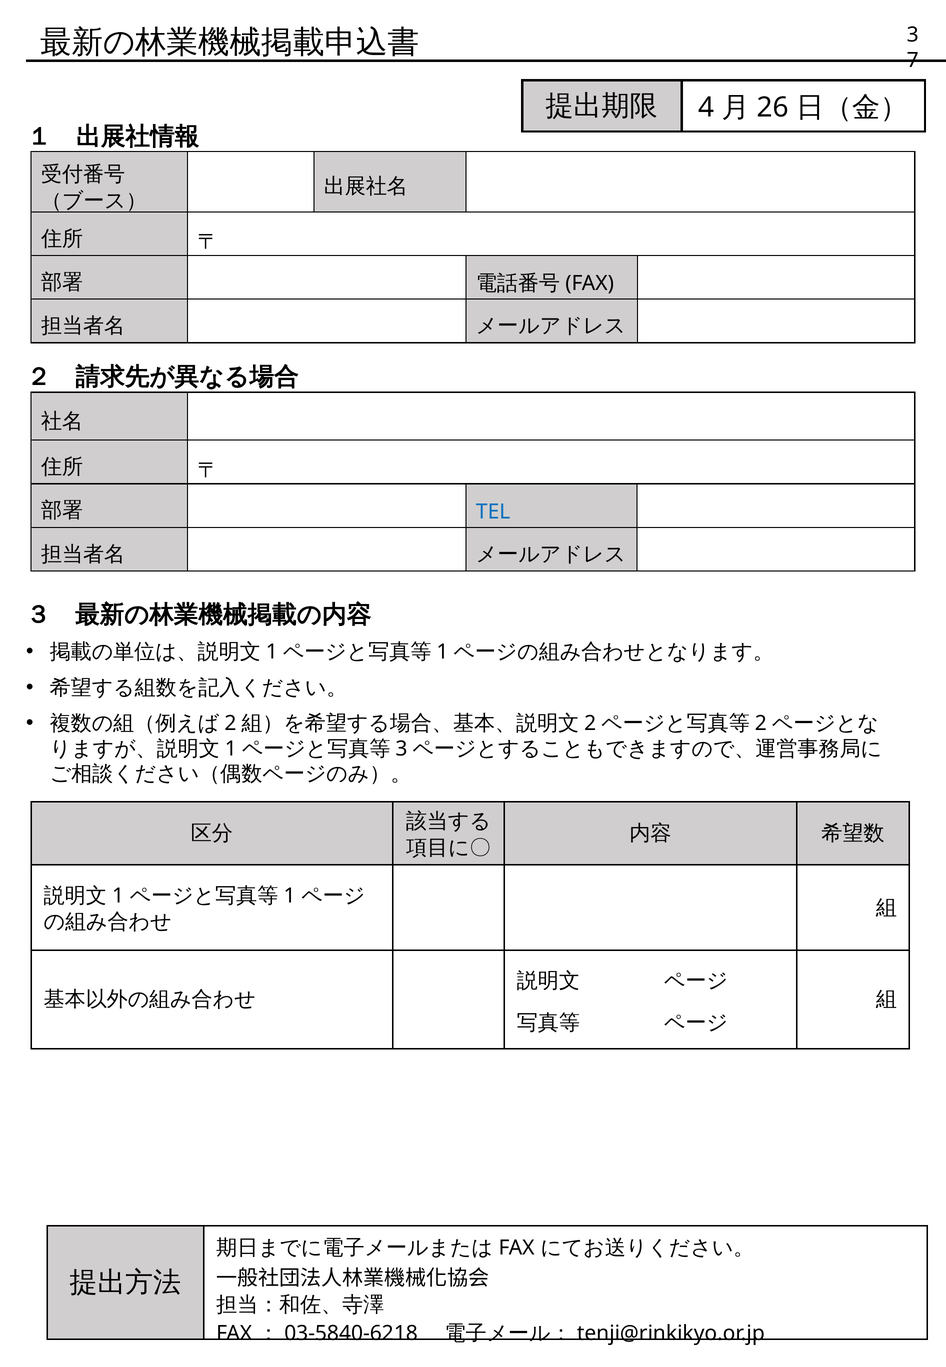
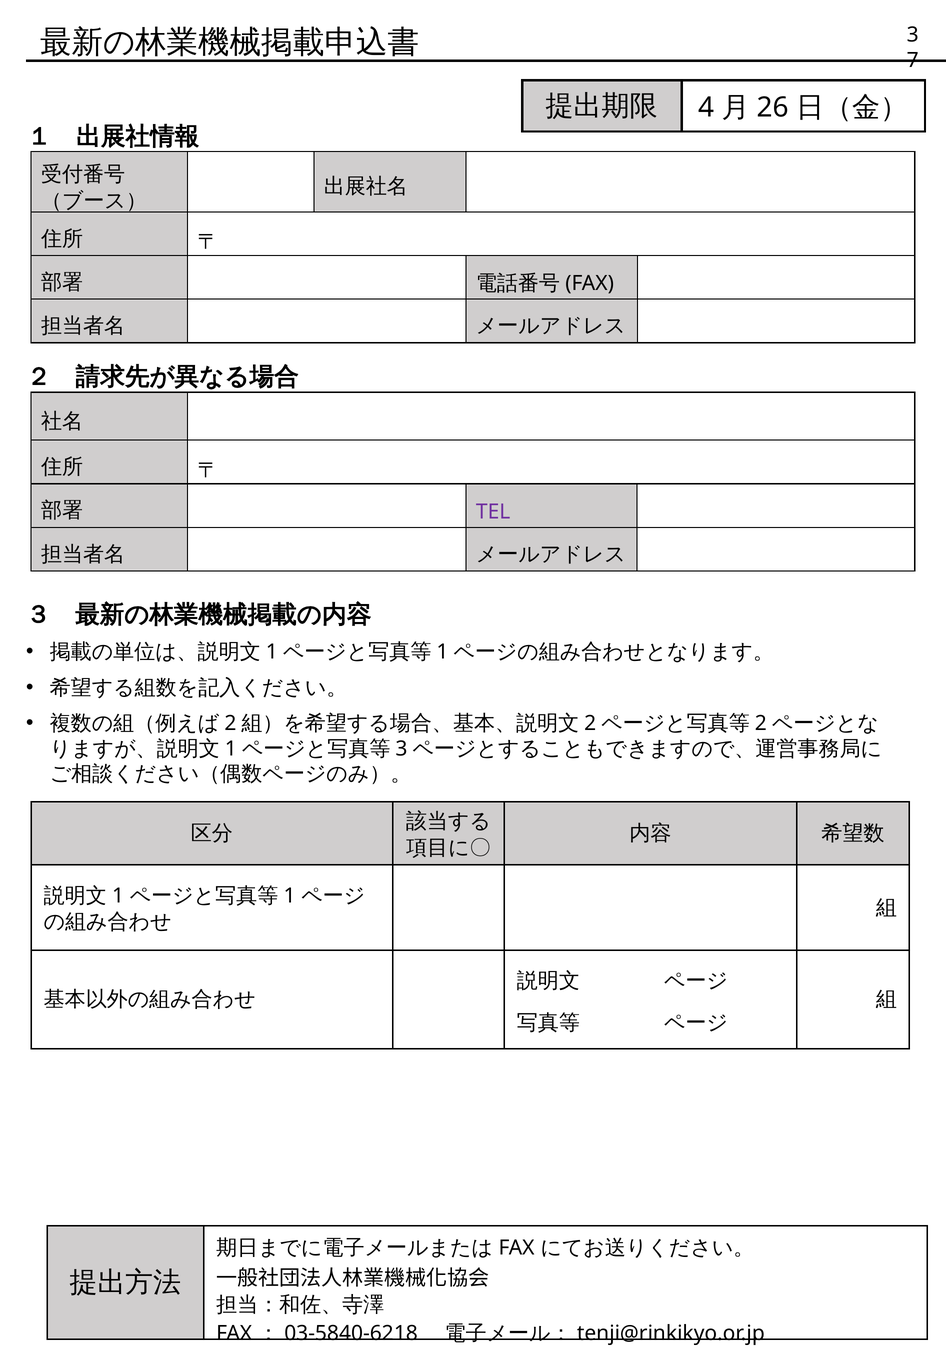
TEL colour: blue -> purple (493, 512)
